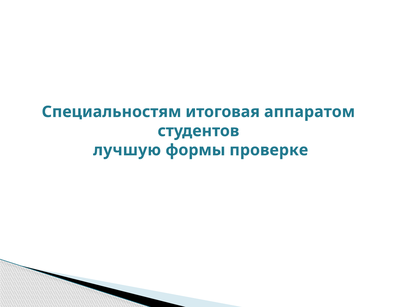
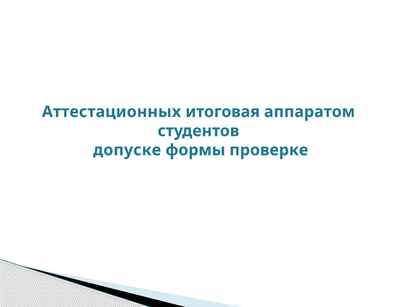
Специальностям: Специальностям -> Аттестационных (111, 112)
лучшую: лучшую -> допуске (127, 150)
